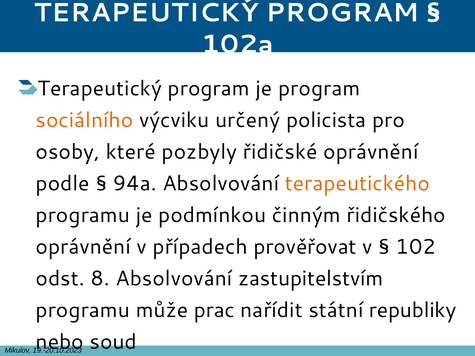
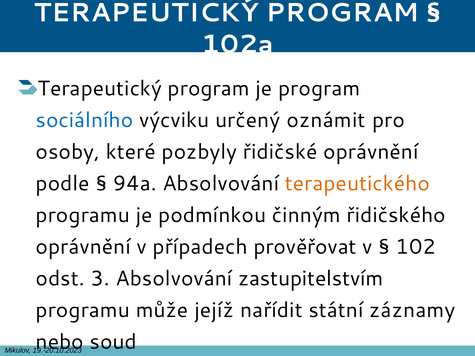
sociálního colour: orange -> blue (85, 120)
policista: policista -> oznámit (326, 120)
8: 8 -> 3 (100, 279)
prac: prac -> jejíž (214, 310)
republiky: republiky -> záznamy (412, 310)
